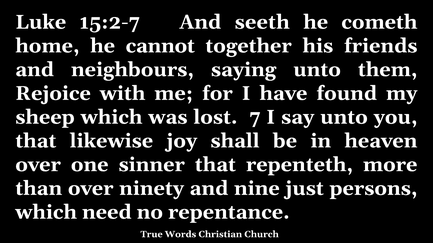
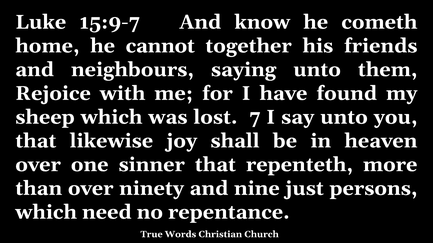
15:2-7: 15:2-7 -> 15:9-7 (110, 22)
seeth: seeth -> know (262, 22)
